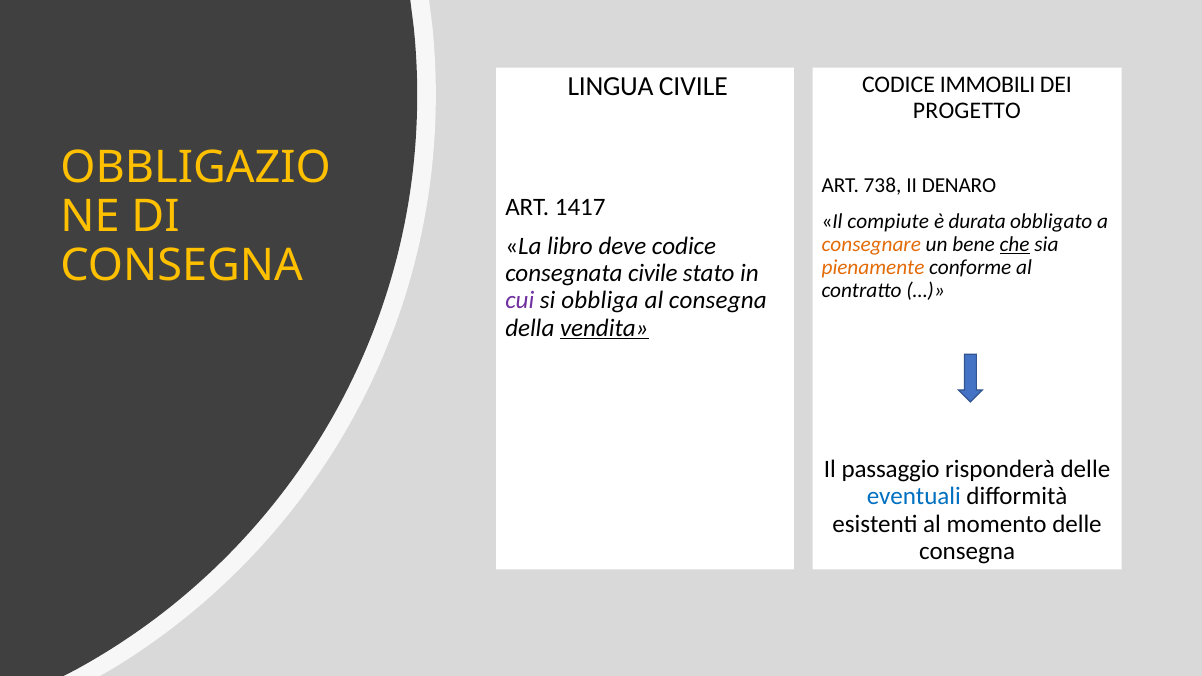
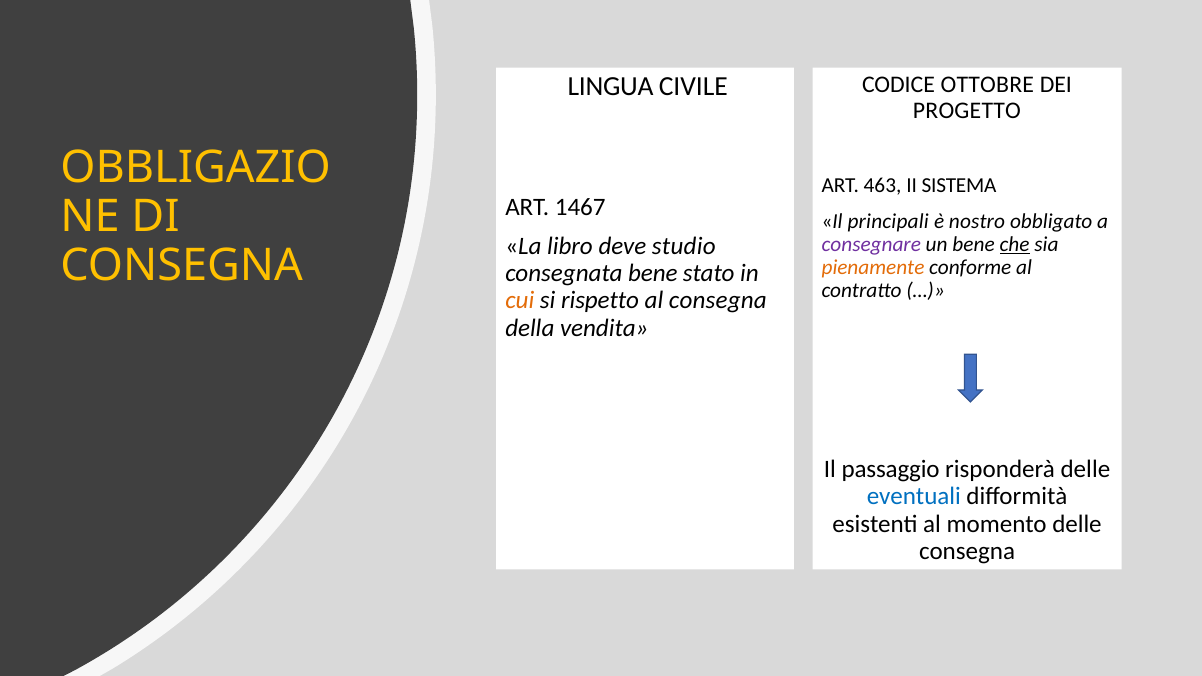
IMMOBILI: IMMOBILI -> OTTOBRE (987, 85)
738: 738 -> 463 (883, 186)
DENARO: DENARO -> SISTEMA (959, 186)
1417: 1417 -> 1467 (580, 207)
compiute: compiute -> principali (888, 221)
durata: durata -> nostro (977, 221)
consegnare colour: orange -> purple (871, 244)
deve codice: codice -> studio (684, 247)
consegnata civile: civile -> bene (653, 274)
cui colour: purple -> orange (520, 301)
obbliga: obbliga -> rispetto (600, 301)
vendita underline: present -> none (604, 328)
